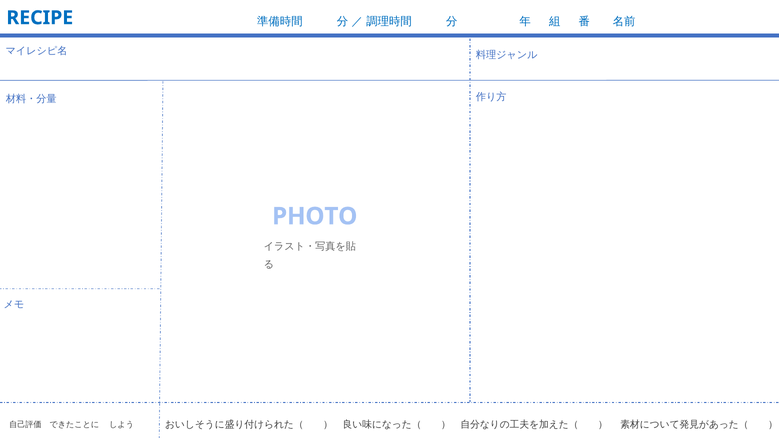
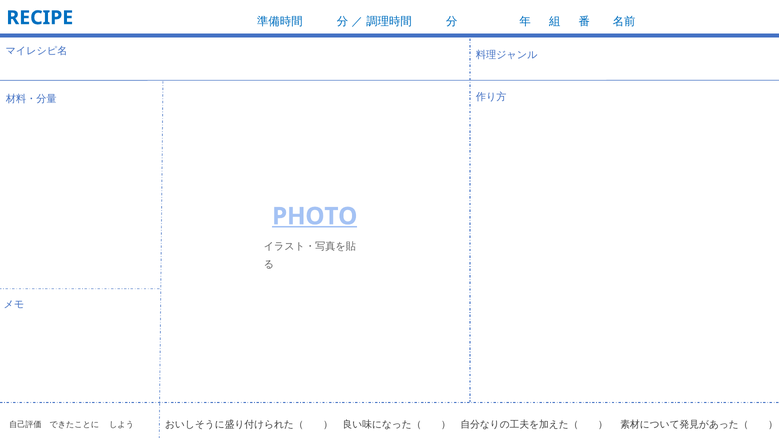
PHOTO underline: none -> present (315, 216)
